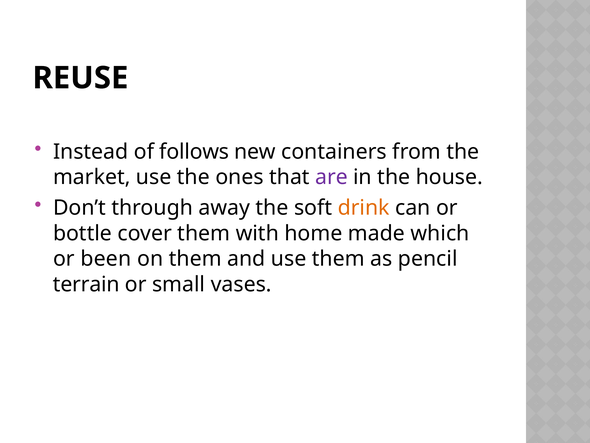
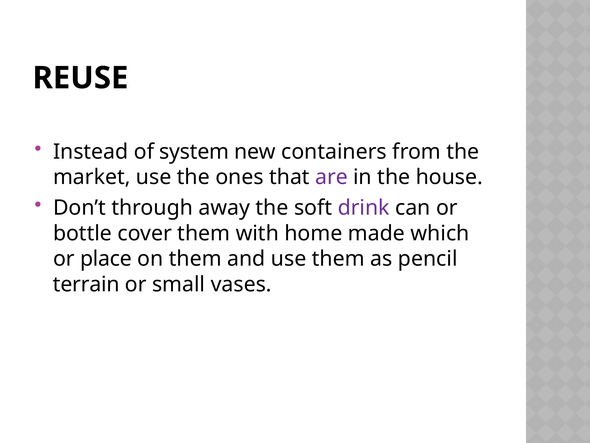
follows: follows -> system (194, 152)
drink colour: orange -> purple (364, 208)
been: been -> place (106, 259)
